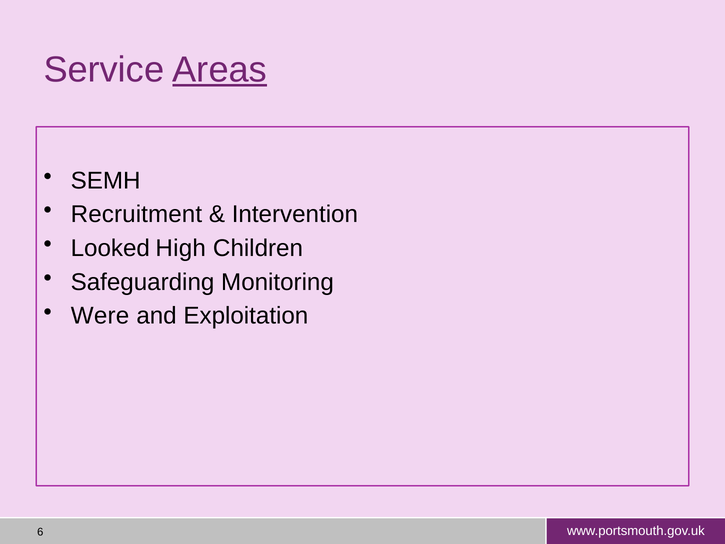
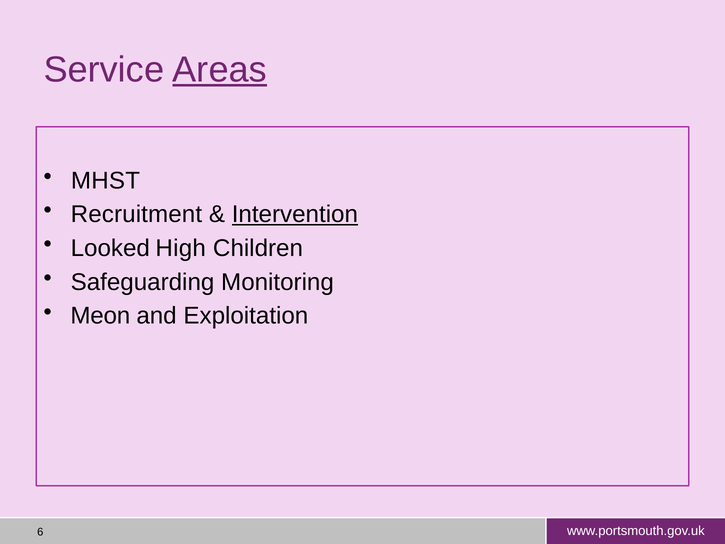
SEMH: SEMH -> MHST (105, 181)
Intervention underline: none -> present (295, 214)
Were: Were -> Meon (100, 316)
